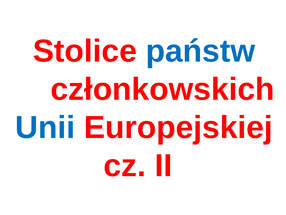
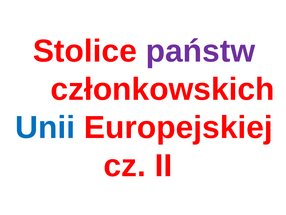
państw colour: blue -> purple (200, 51)
